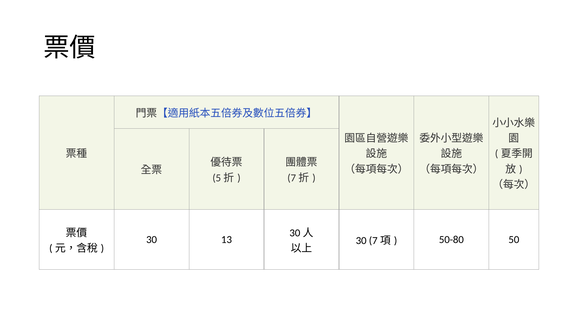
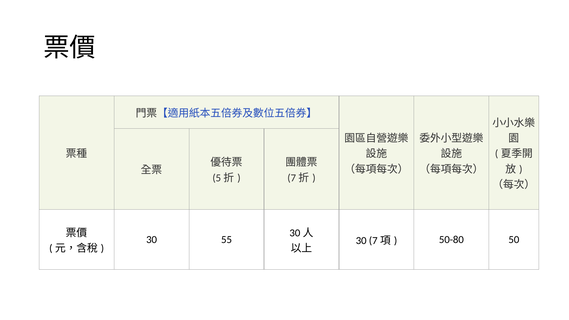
13: 13 -> 55 (227, 240)
